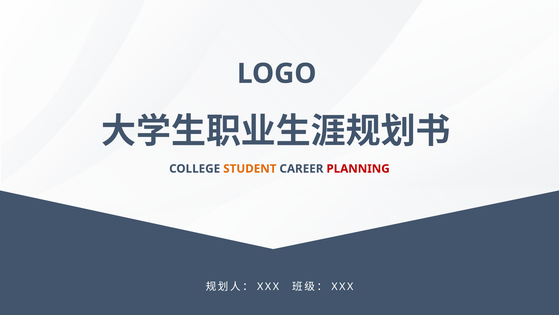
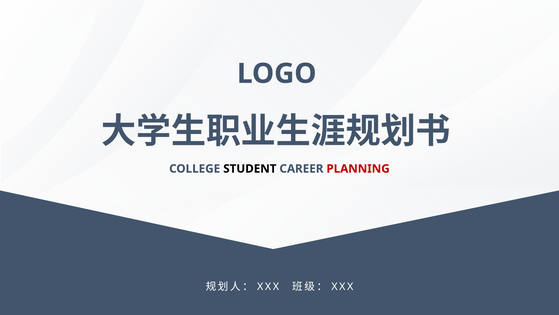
STUDENT colour: orange -> black (250, 168)
